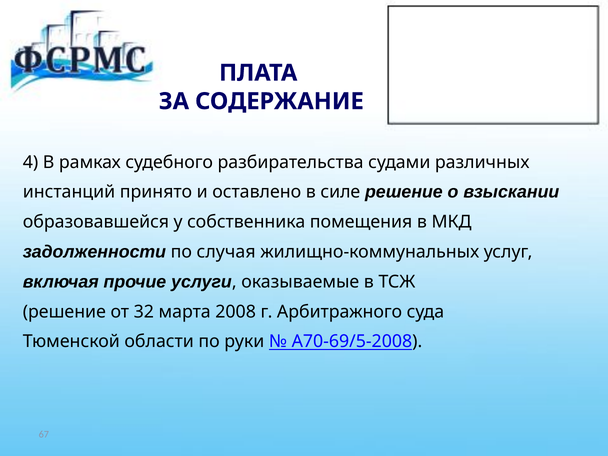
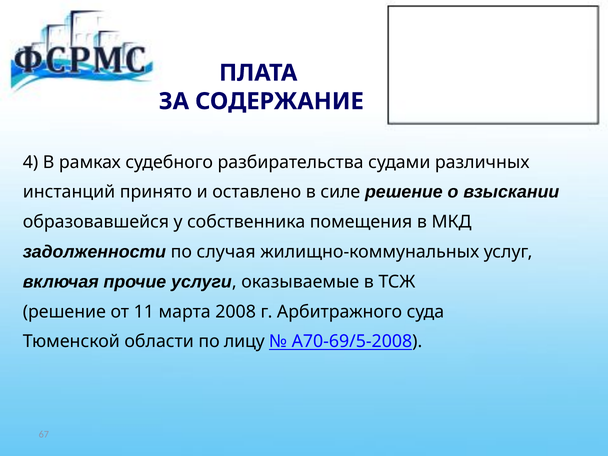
32: 32 -> 11 (144, 312)
руки: руки -> лицу (244, 342)
